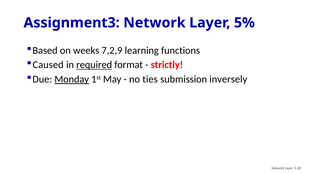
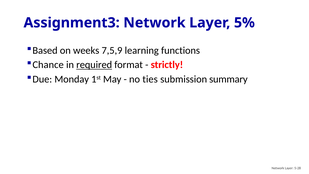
7,2,9: 7,2,9 -> 7,5,9 (112, 50)
Caused: Caused -> Chance (48, 65)
Monday underline: present -> none (72, 79)
inversely: inversely -> summary (228, 79)
